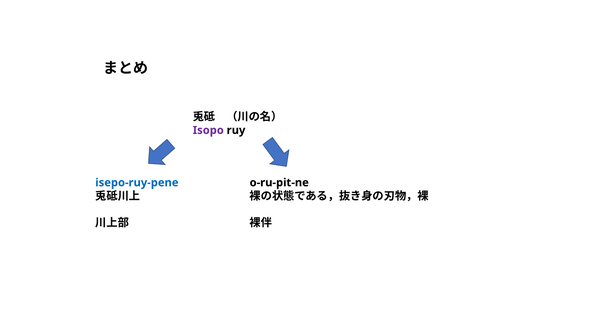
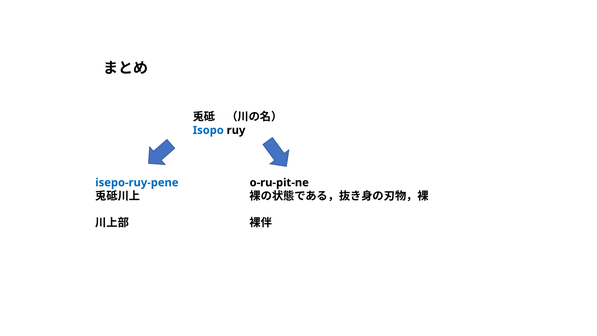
Isopo colour: purple -> blue (208, 130)
